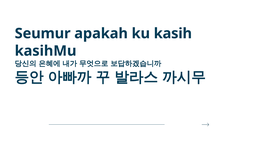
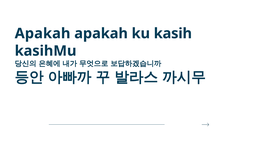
Seumur: Seumur -> Apakah (43, 33)
